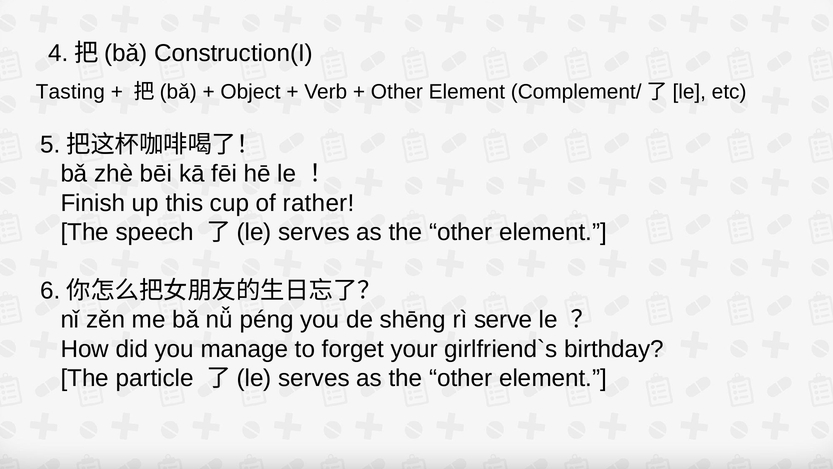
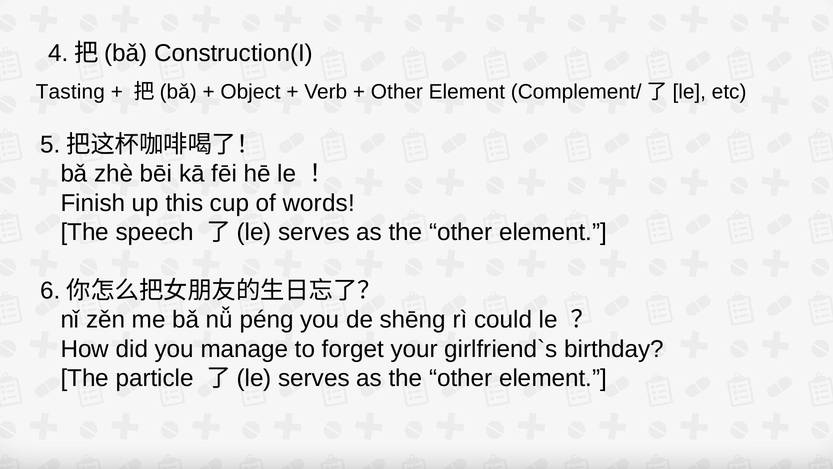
rather: rather -> words (319, 203)
serve: serve -> could (503, 320)
